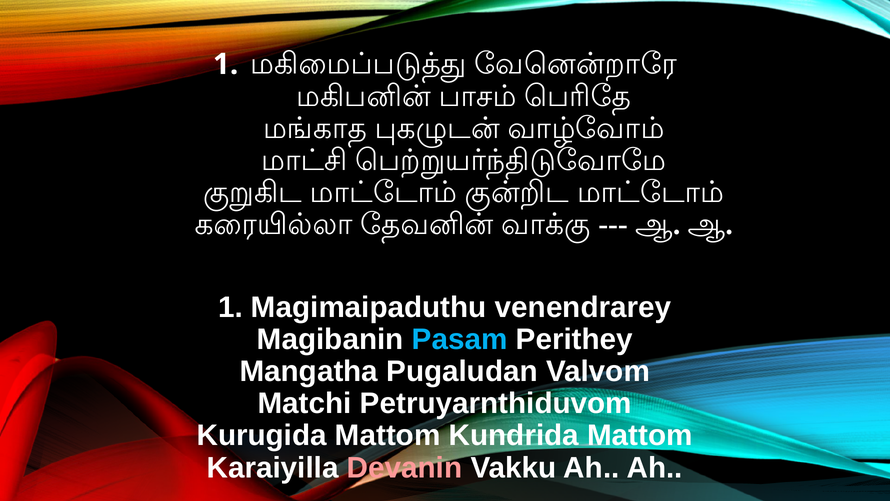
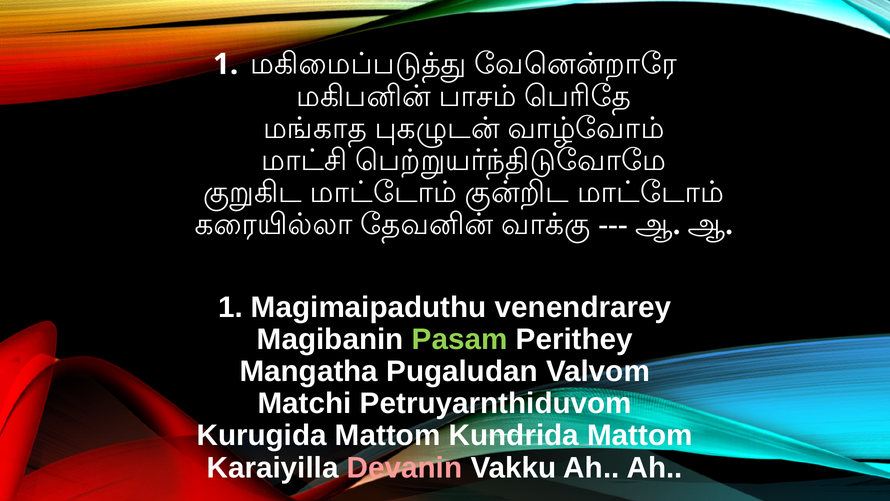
Pasam colour: light blue -> light green (460, 339)
